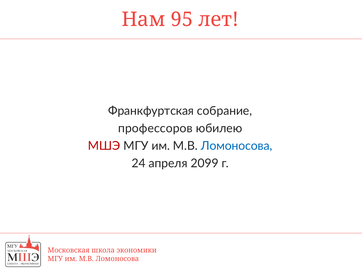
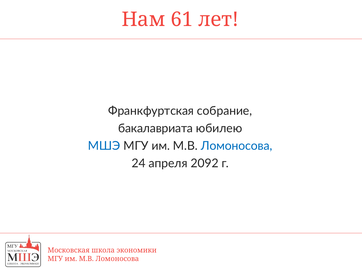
95: 95 -> 61 (182, 19)
профессоров: профессоров -> бакалавриата (156, 128)
МШЭ colour: red -> blue (104, 146)
2099: 2099 -> 2092 (205, 163)
